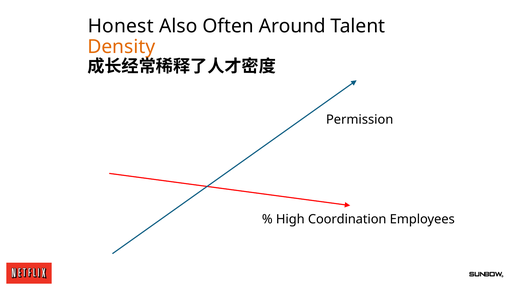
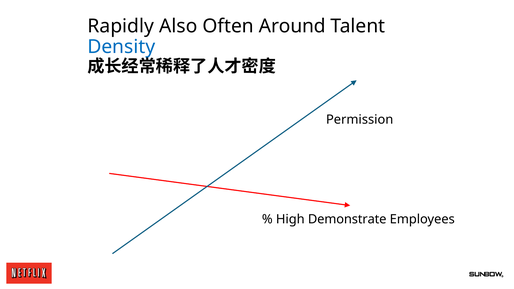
Honest: Honest -> Rapidly (121, 26)
Density colour: orange -> blue (121, 47)
Coordination: Coordination -> Demonstrate (347, 219)
